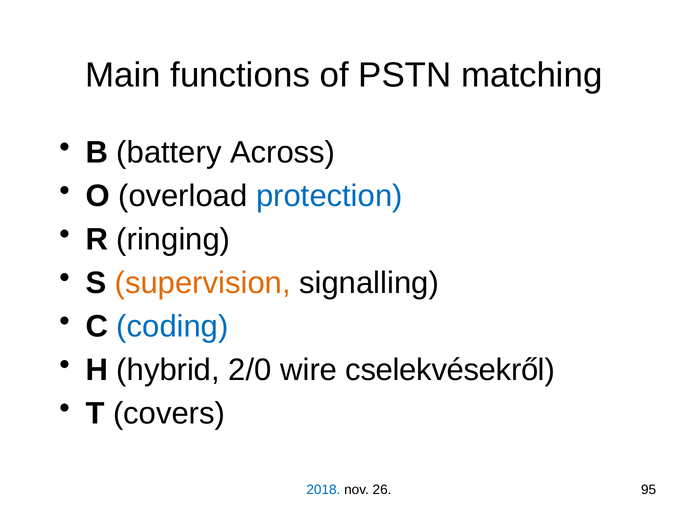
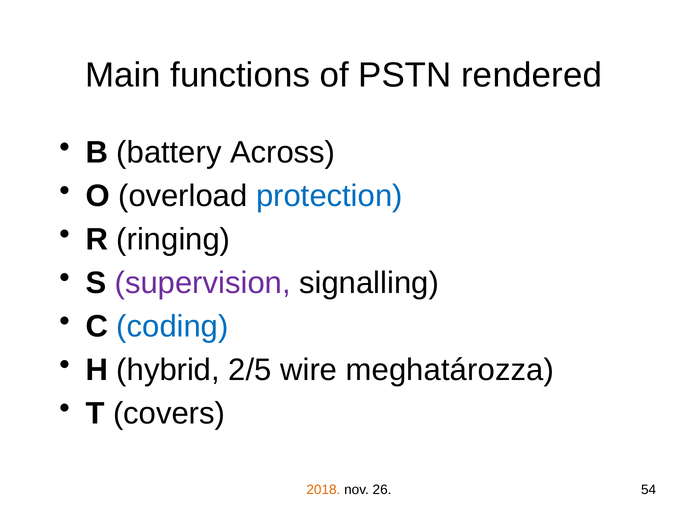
matching: matching -> rendered (532, 75)
supervision colour: orange -> purple (203, 283)
2/0: 2/0 -> 2/5 (250, 369)
cselekvésekről: cselekvésekről -> meghatározza (450, 369)
2018 colour: blue -> orange (323, 489)
95: 95 -> 54 (649, 489)
